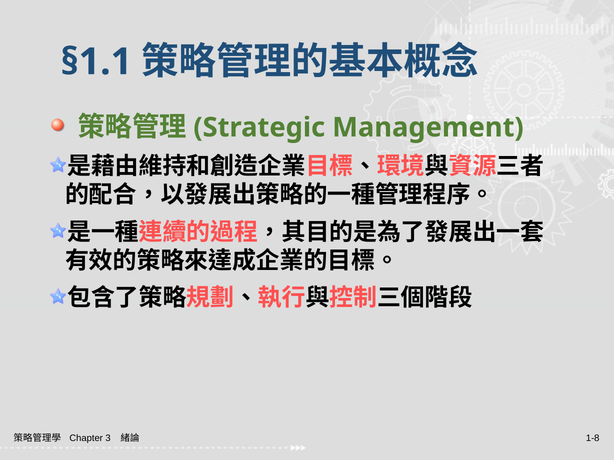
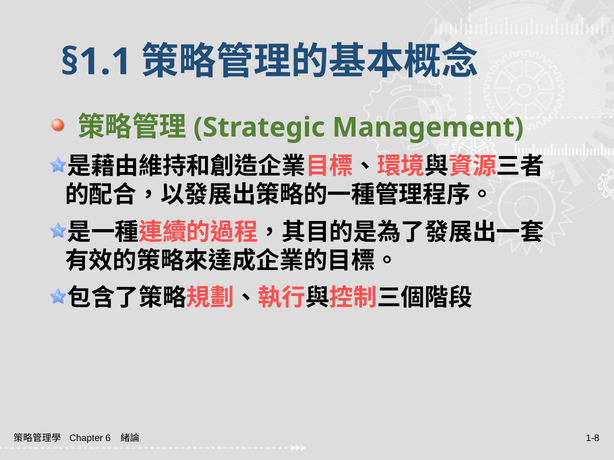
3: 3 -> 6 (108, 439)
